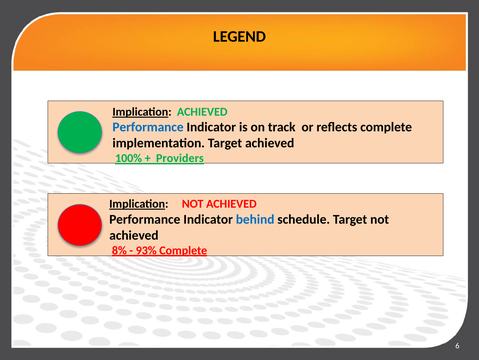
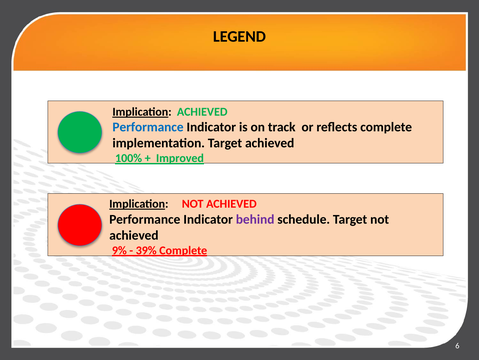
Providers: Providers -> Improved (180, 158)
behind colour: blue -> purple (255, 219)
8%: 8% -> 9% (119, 250)
93%: 93% -> 39% (146, 250)
